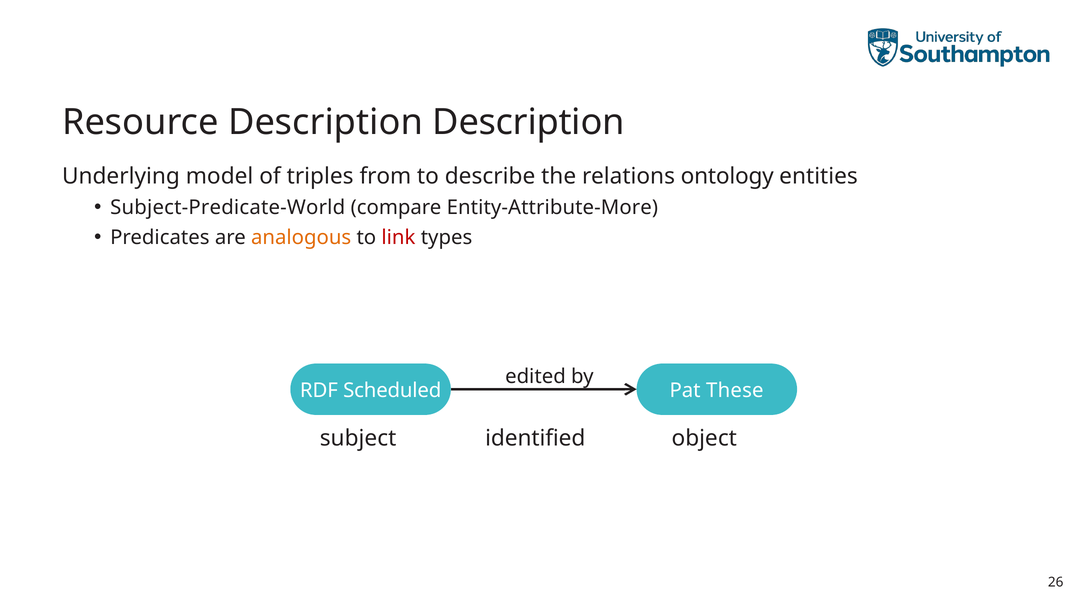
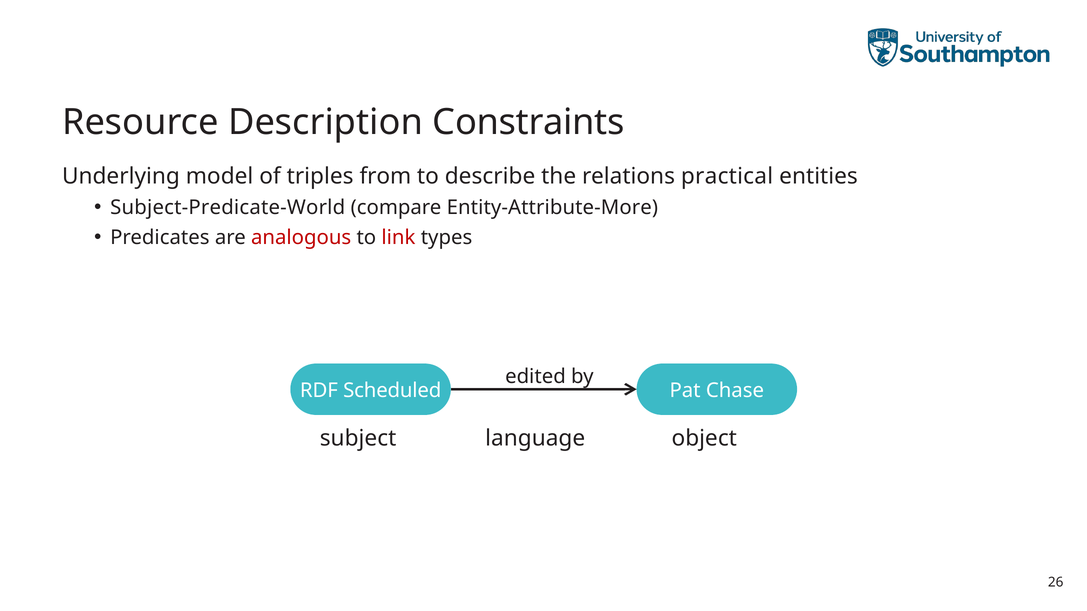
Description Description: Description -> Constraints (529, 122)
ontology: ontology -> practical (727, 176)
analogous colour: orange -> red (301, 238)
These: These -> Chase (735, 391)
identified: identified -> language (535, 438)
